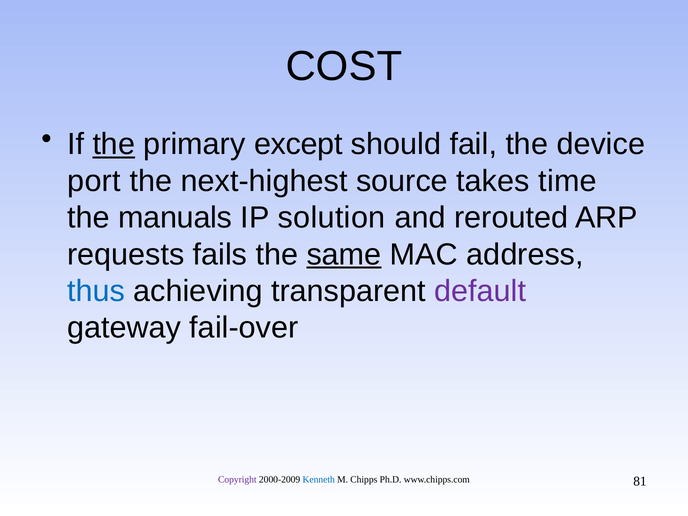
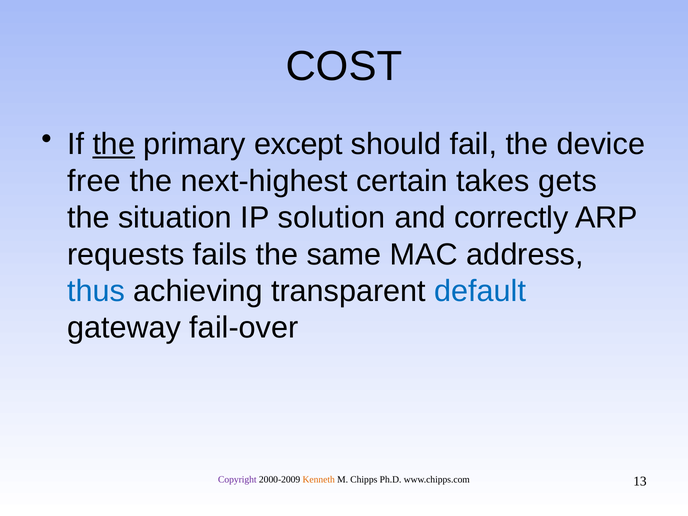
port: port -> free (94, 181)
source: source -> certain (402, 181)
time: time -> gets (568, 181)
manuals: manuals -> situation (175, 218)
rerouted: rerouted -> correctly (511, 218)
same underline: present -> none (344, 254)
default colour: purple -> blue (480, 291)
Kenneth colour: blue -> orange (319, 480)
81: 81 -> 13 (640, 481)
